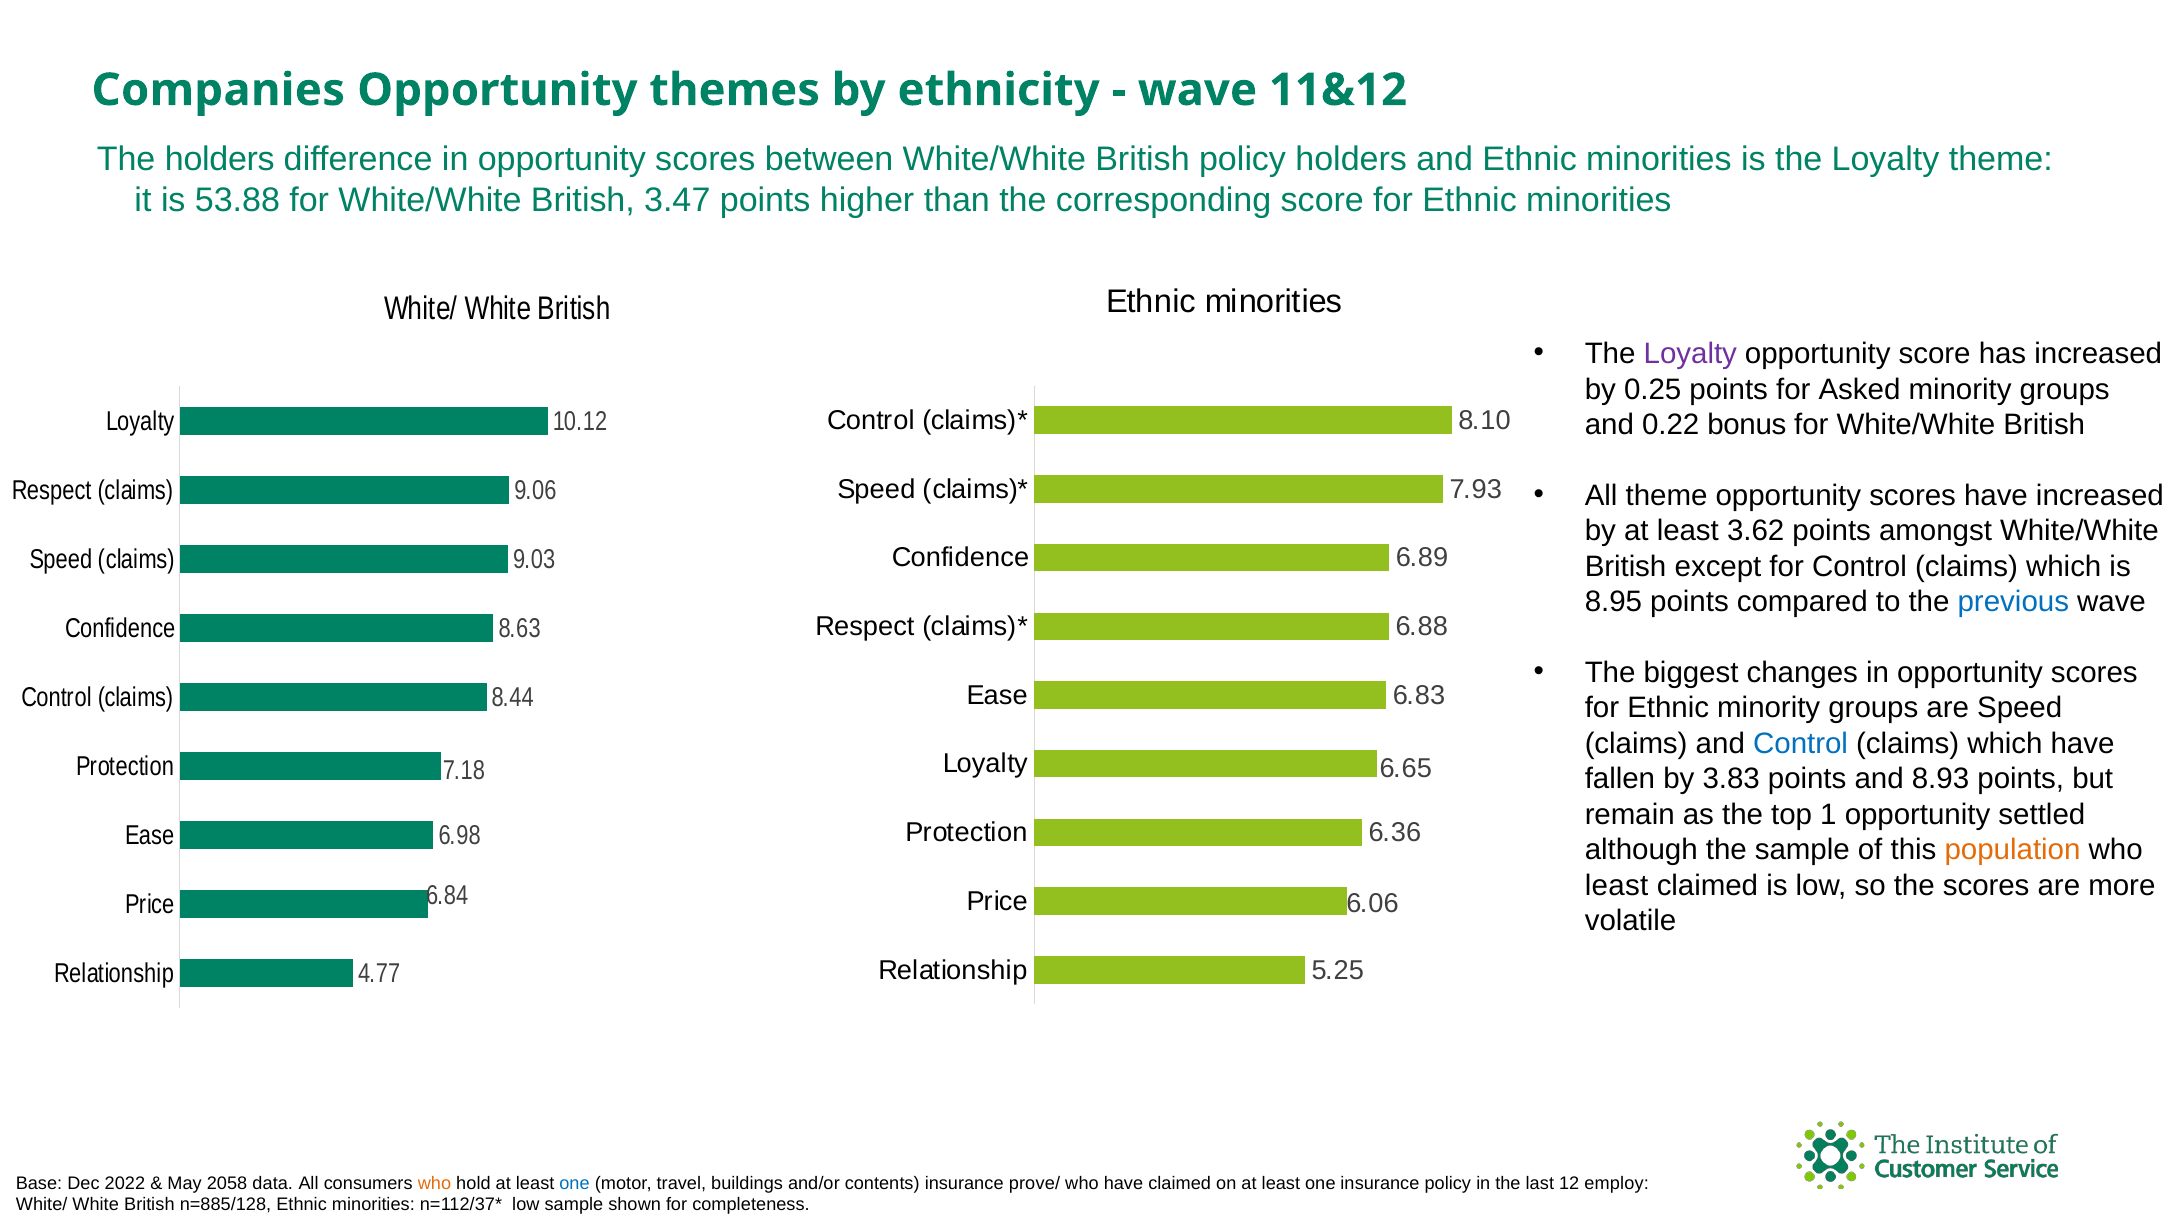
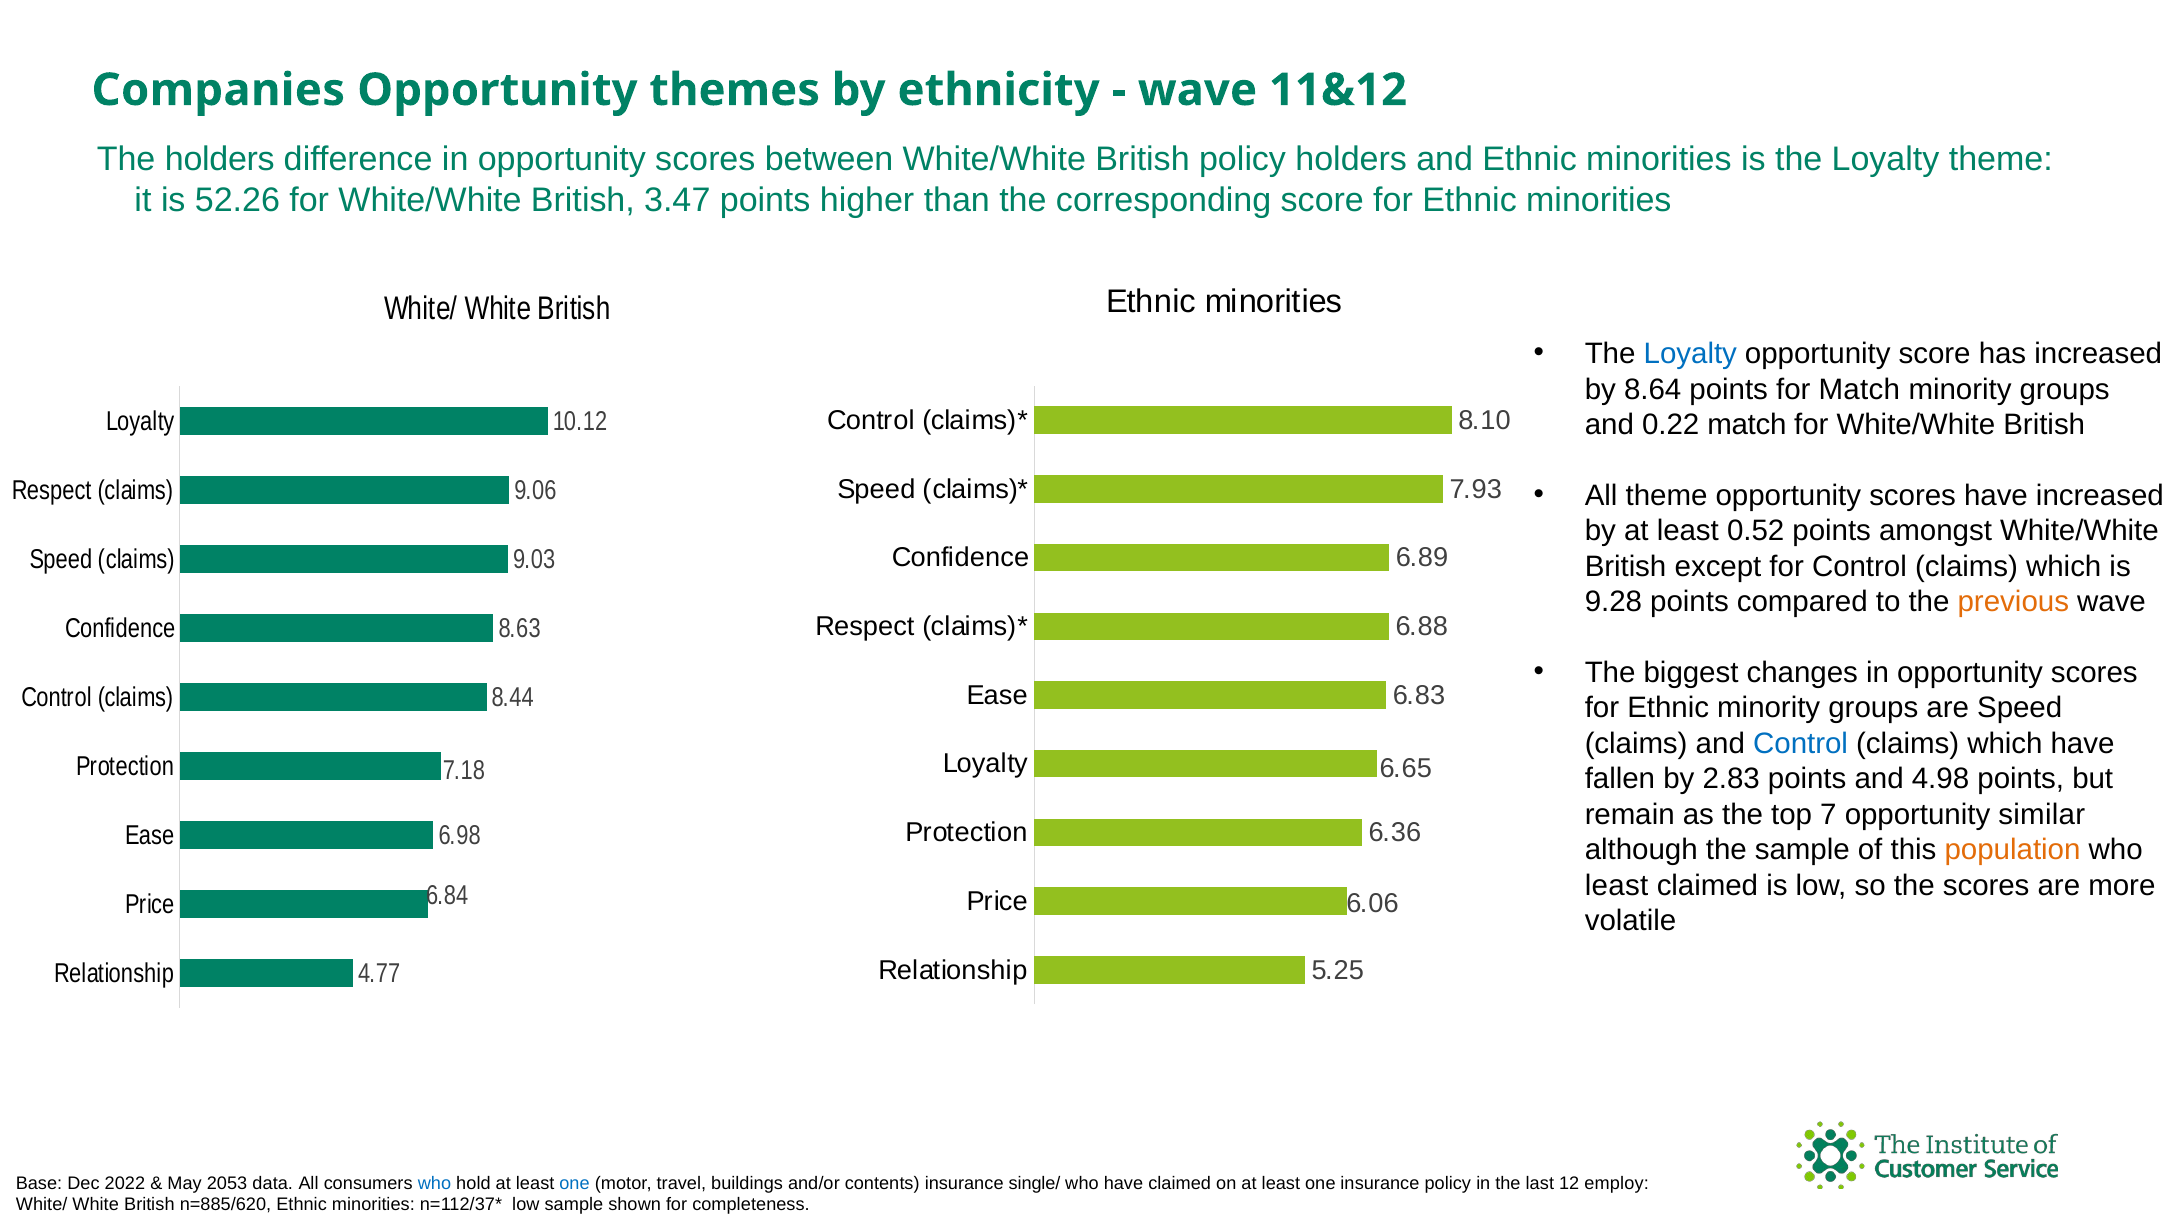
53.88: 53.88 -> 52.26 (237, 200)
Loyalty colour: purple -> blue (1690, 354)
0.25: 0.25 -> 8.64 (1653, 389)
for Asked: Asked -> Match (1859, 389)
0.22 bonus: bonus -> match (1747, 425)
3.62: 3.62 -> 0.52 (1756, 531)
8.95: 8.95 -> 9.28 (1613, 602)
previous colour: blue -> orange (2013, 602)
3.83: 3.83 -> 2.83 (1731, 779)
8.93: 8.93 -> 4.98 (1941, 779)
1: 1 -> 7 (1828, 815)
settled: settled -> similar (2042, 815)
2058: 2058 -> 2053 (227, 1183)
who colour: orange -> blue (435, 1183)
prove/: prove/ -> single/ (1035, 1183)
n=885/128: n=885/128 -> n=885/620 (225, 1205)
